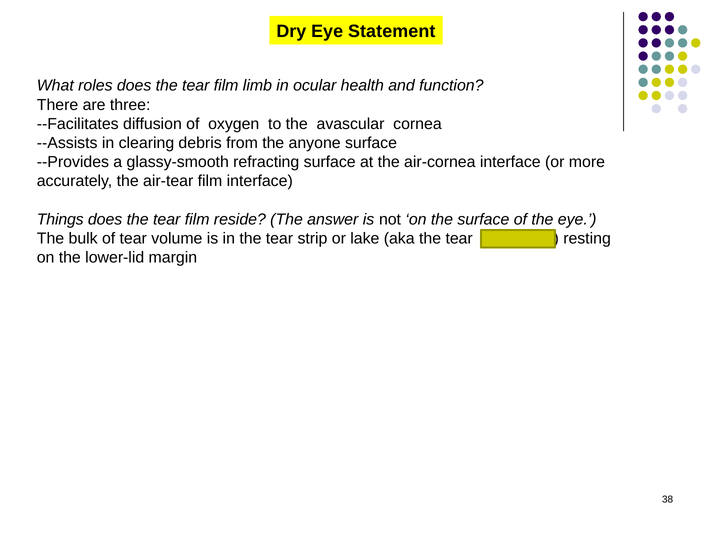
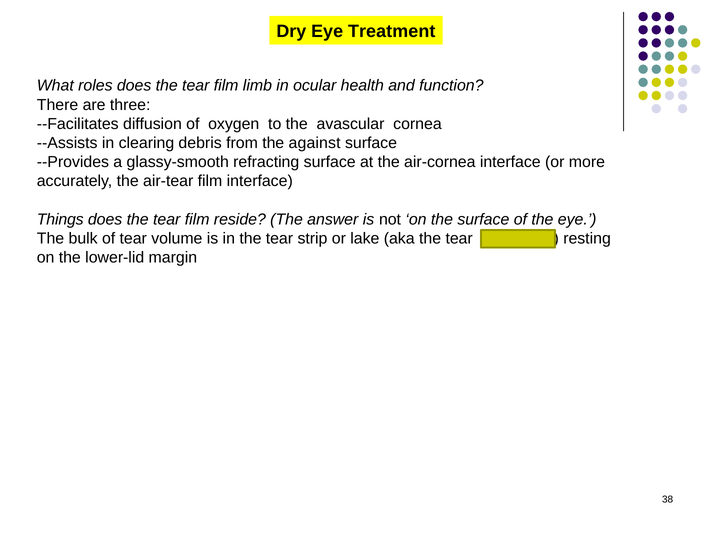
Statement: Statement -> Treatment (392, 31)
anyone: anyone -> against (315, 143)
